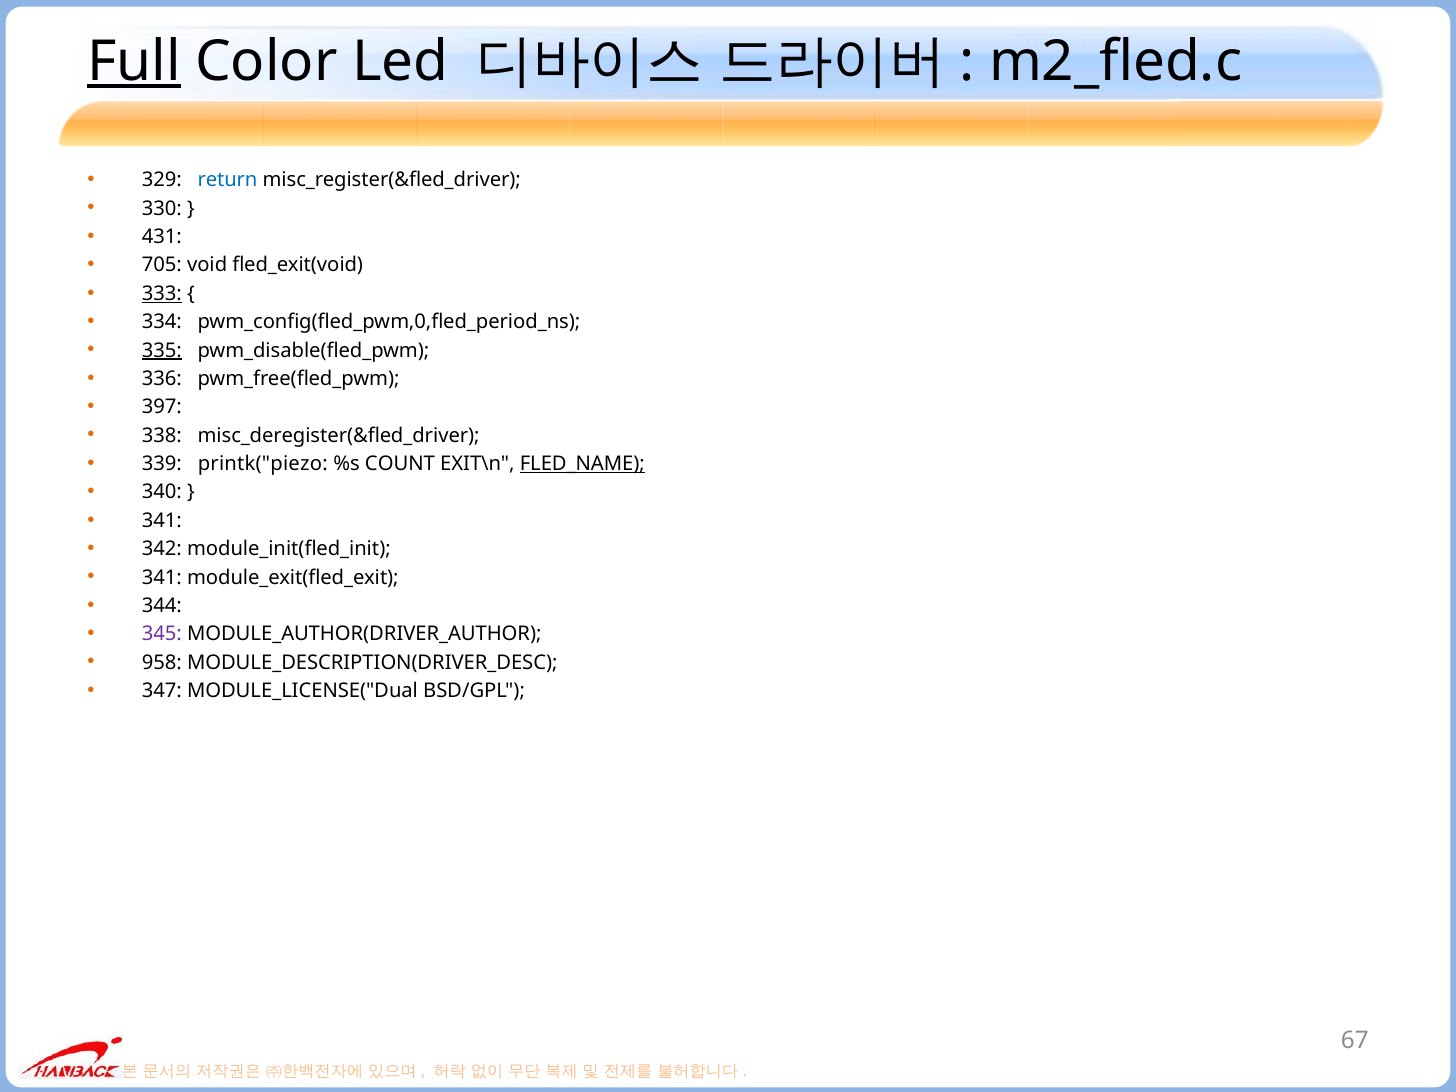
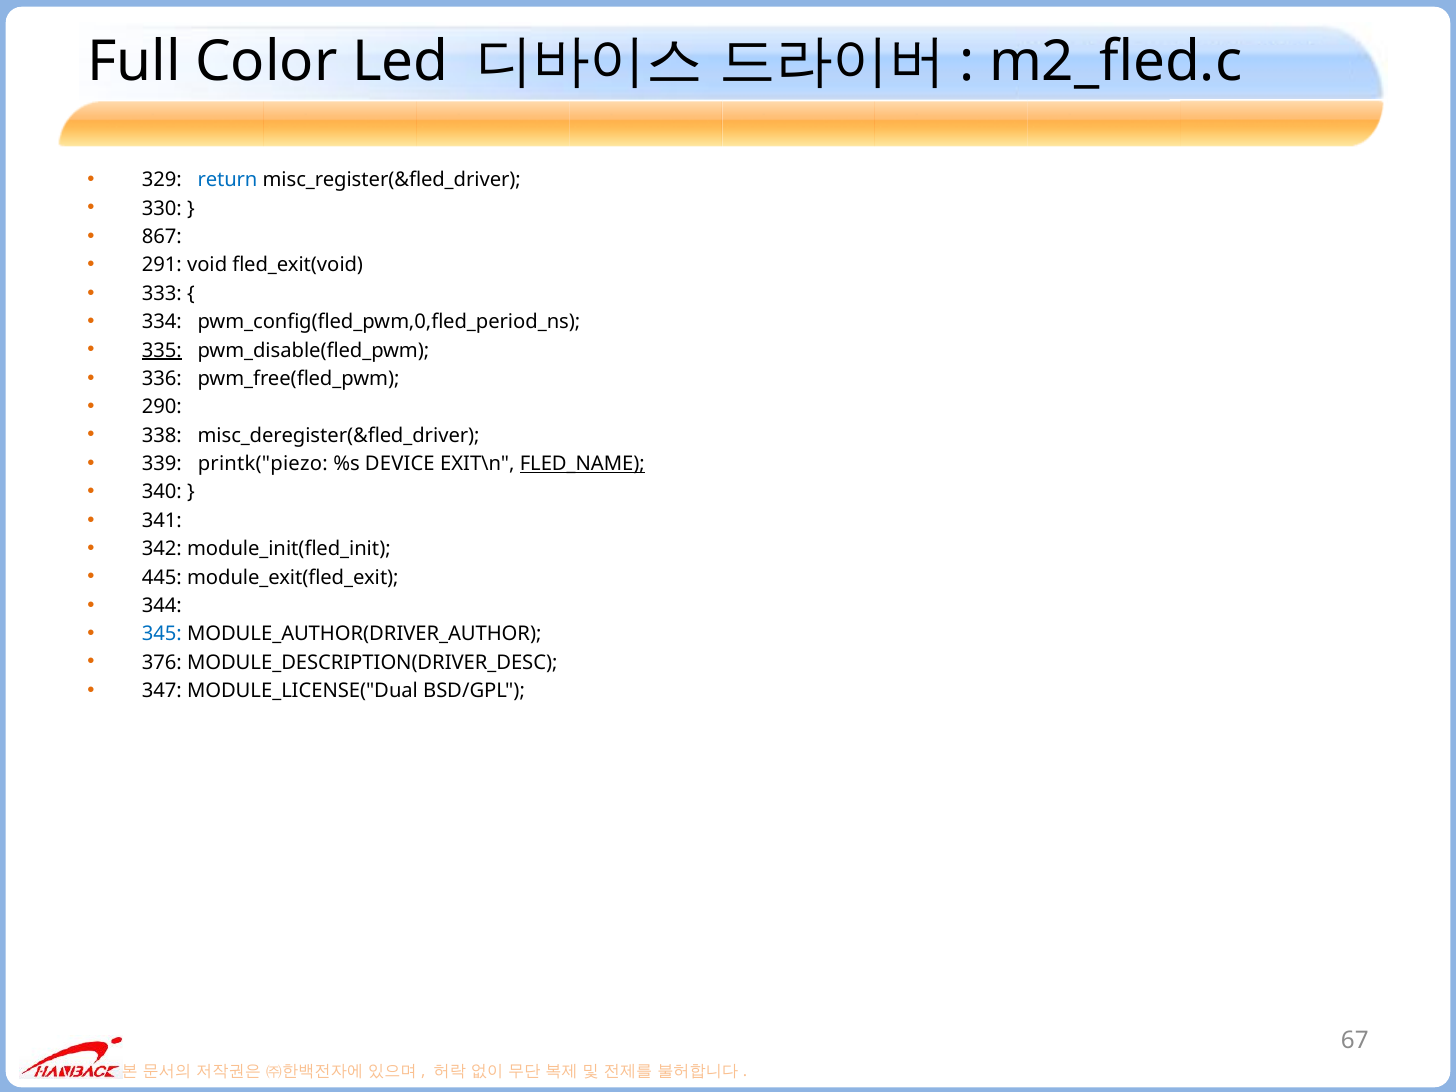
Full underline: present -> none (134, 62)
431: 431 -> 867 (162, 237)
705: 705 -> 291 (162, 265)
333 underline: present -> none (162, 294)
397: 397 -> 290 (162, 407)
COUNT: COUNT -> DEVICE (400, 464)
341: 341 -> 445 (162, 577)
345 colour: purple -> blue (162, 634)
958: 958 -> 376 (162, 662)
